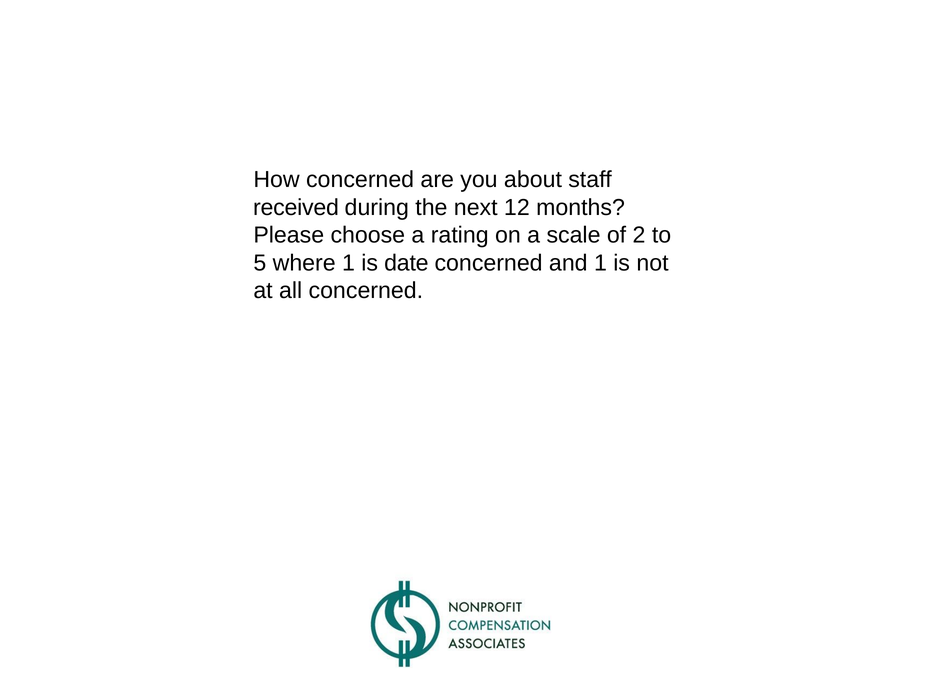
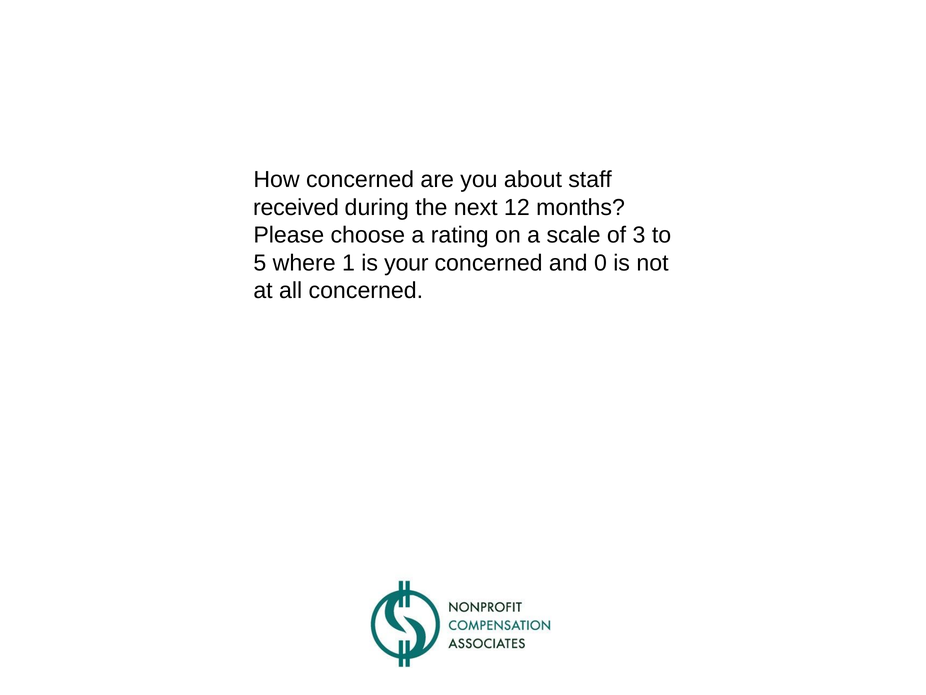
2: 2 -> 3 (639, 235)
date: date -> your (406, 263)
and 1: 1 -> 0 (600, 263)
